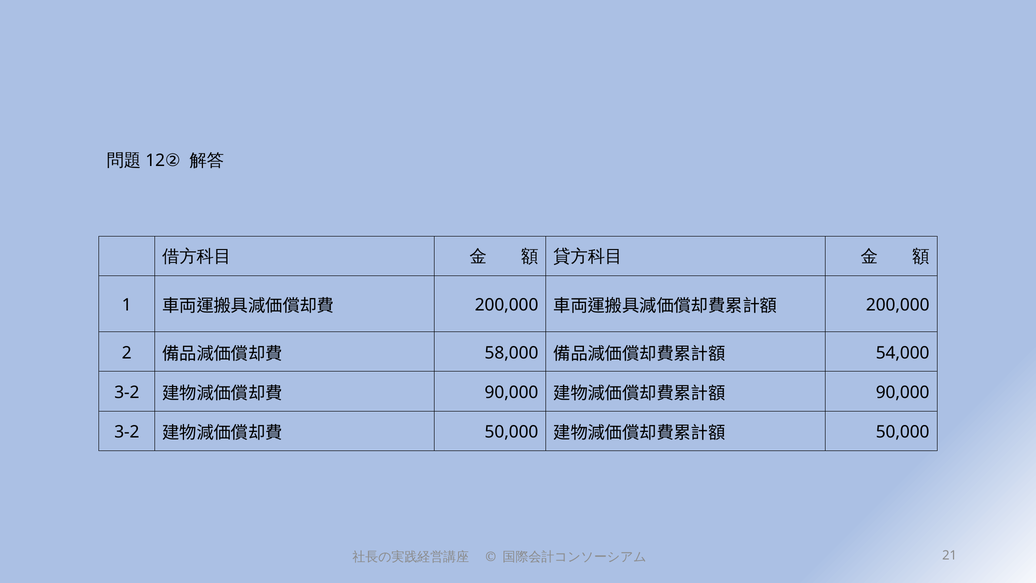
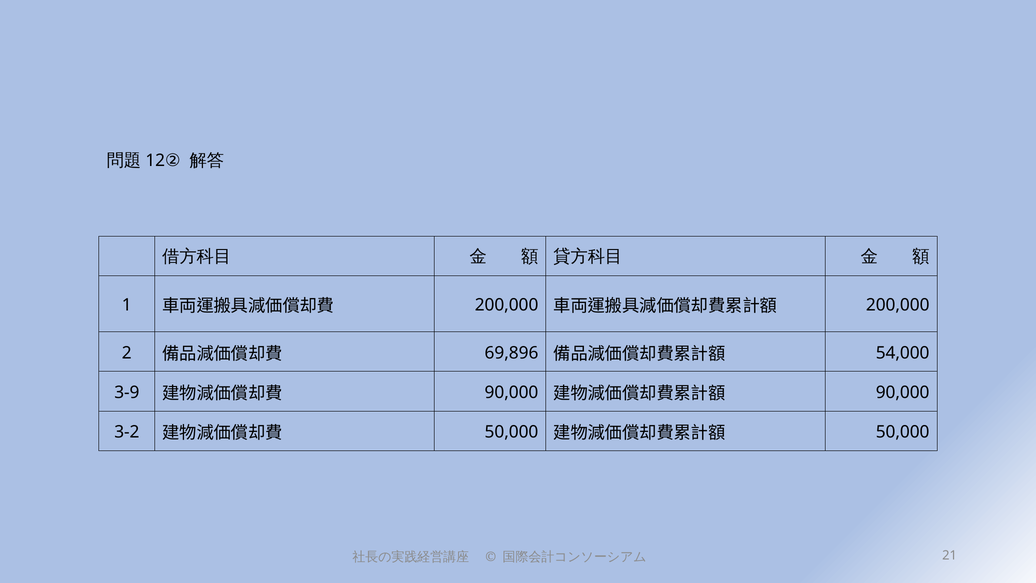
58,000: 58,000 -> 69,896 (511, 353)
3-2: 3-2 -> 3-9 (127, 392)
